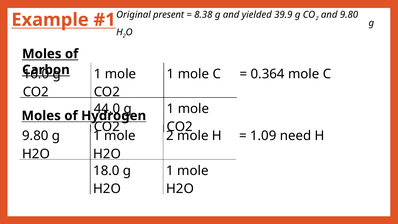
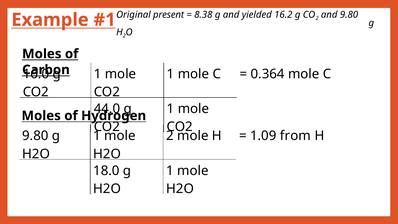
39.9: 39.9 -> 16.2 (283, 15)
need: need -> from (295, 136)
